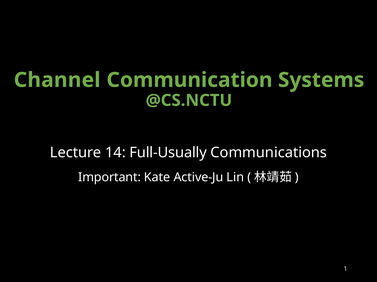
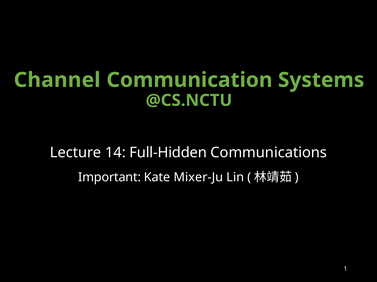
Full-Usually: Full-Usually -> Full-Hidden (168, 153)
Active-Ju: Active-Ju -> Mixer-Ju (198, 178)
